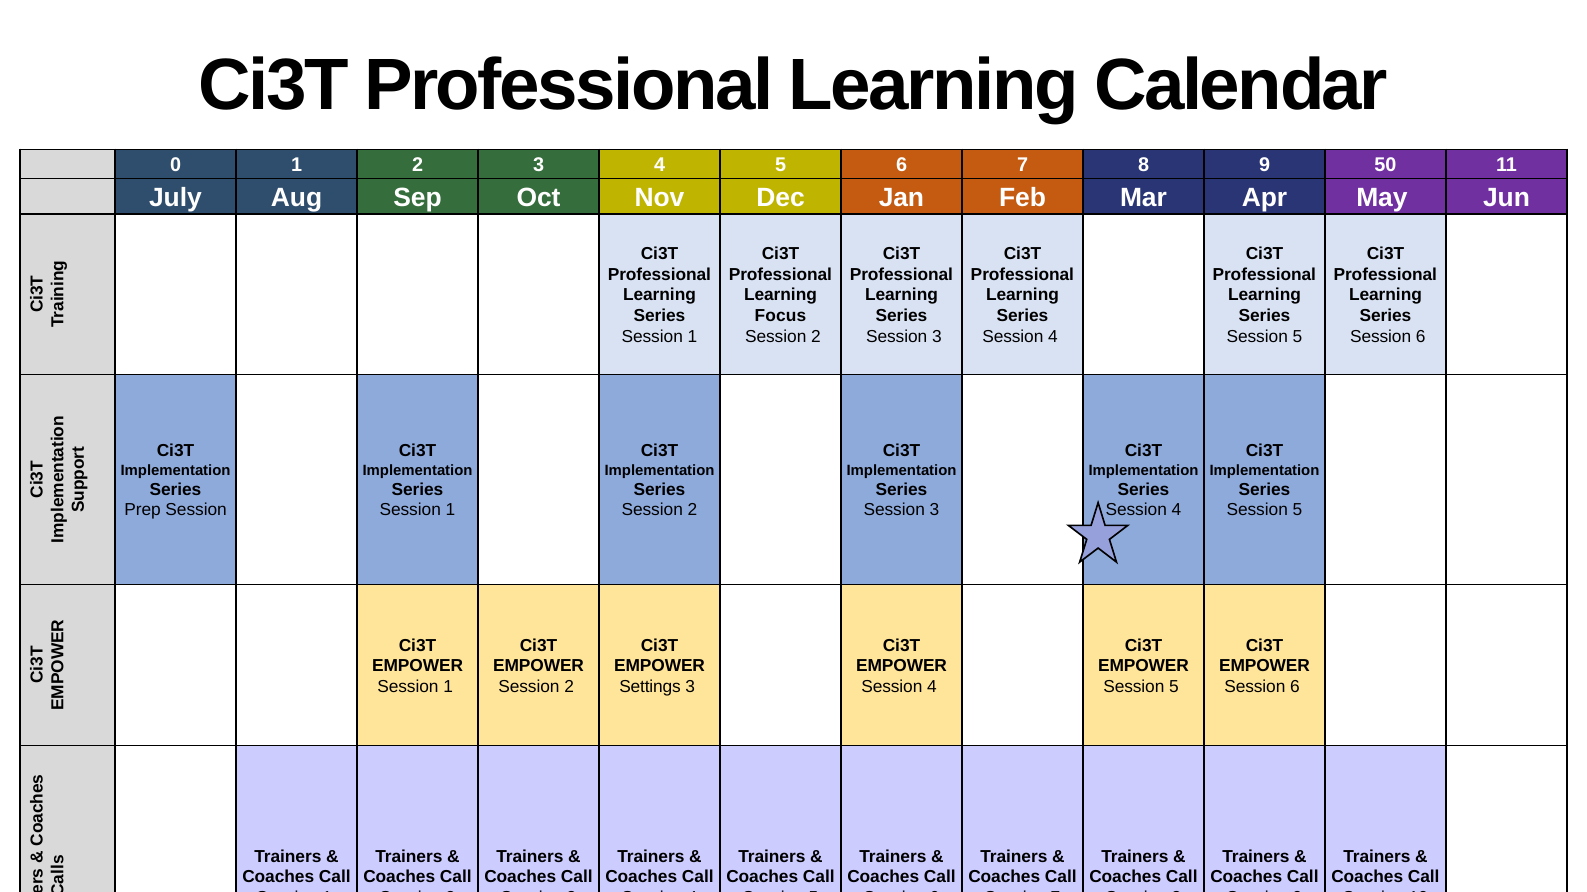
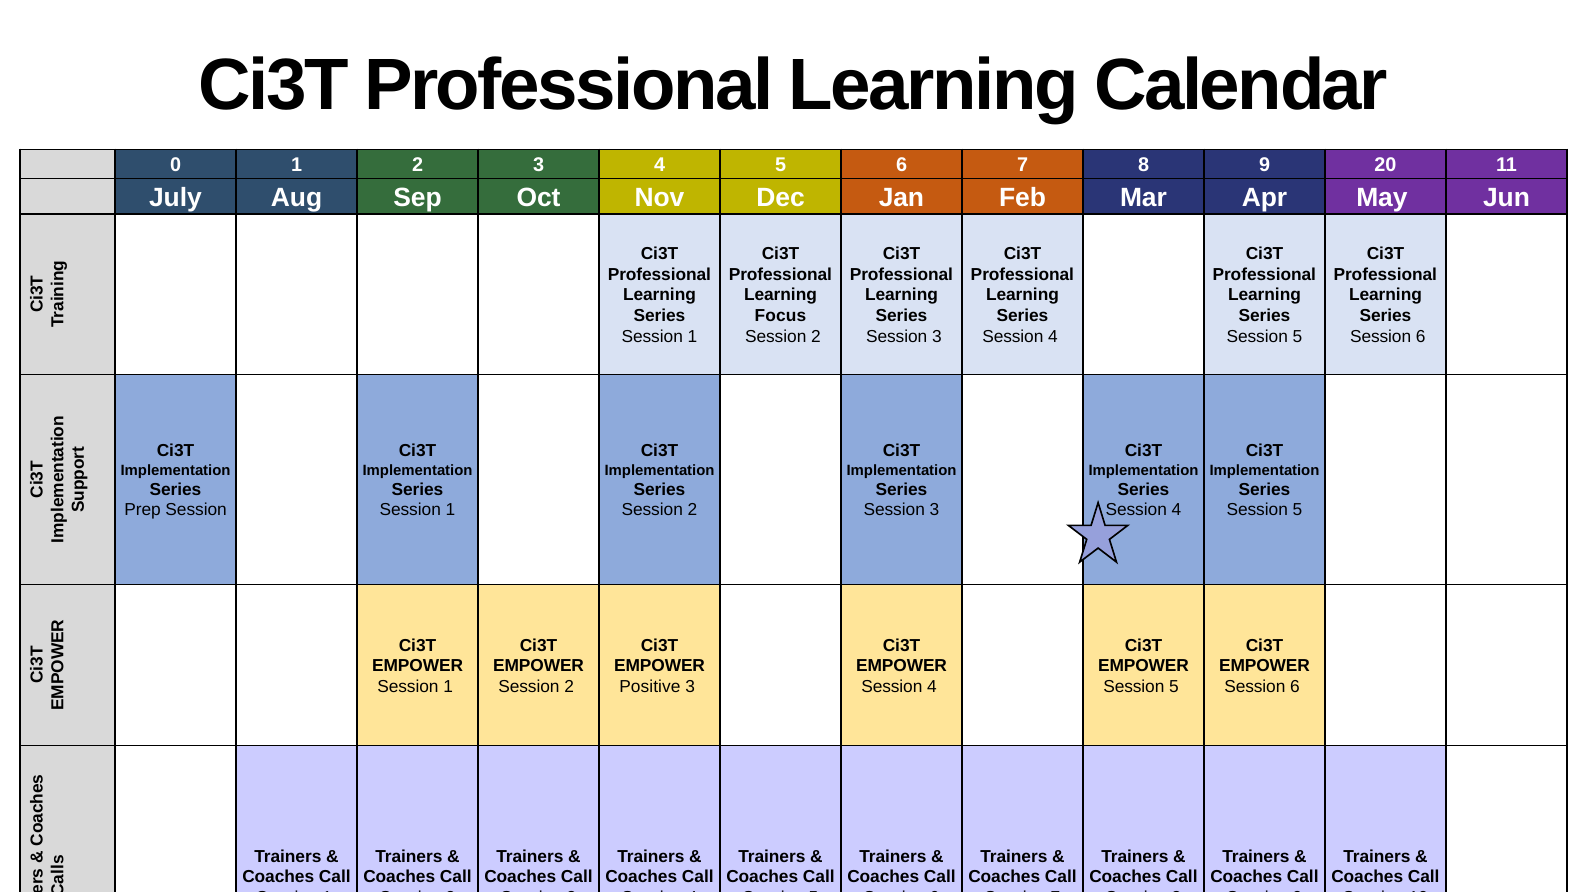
50: 50 -> 20 (1385, 165)
Settings: Settings -> Positive (650, 687)
